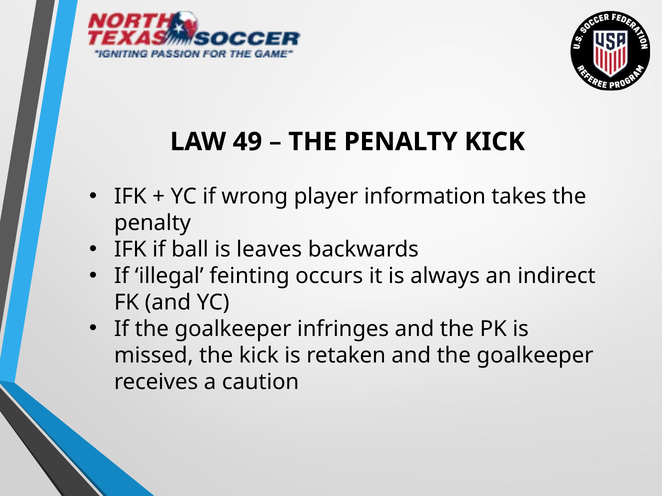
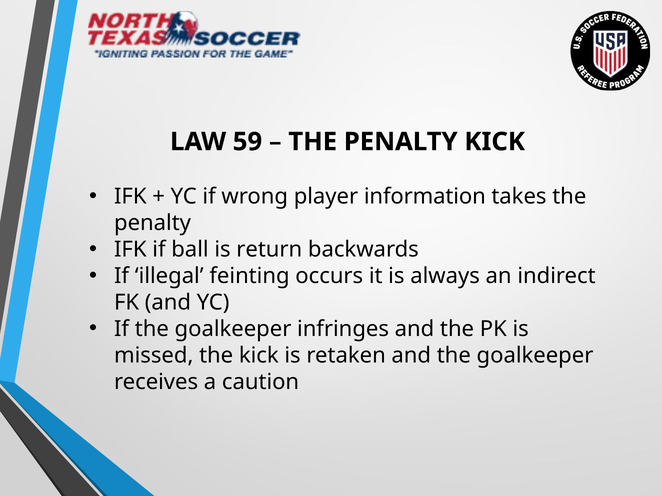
49: 49 -> 59 (247, 142)
leaves: leaves -> return (269, 250)
